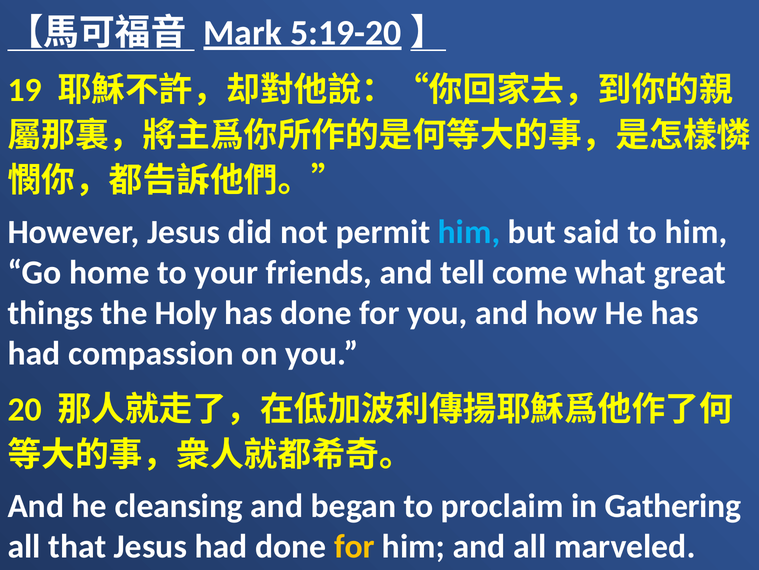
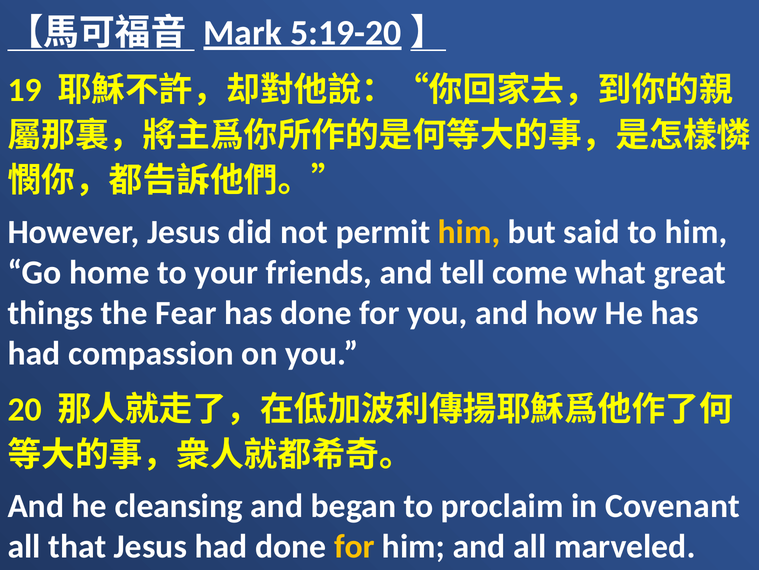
him colour: light blue -> yellow (469, 232)
Holy: Holy -> Fear (186, 313)
Gathering: Gathering -> Covenant (673, 505)
